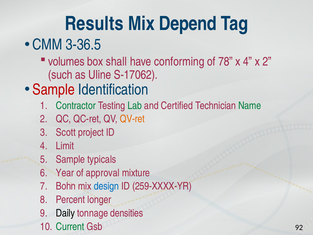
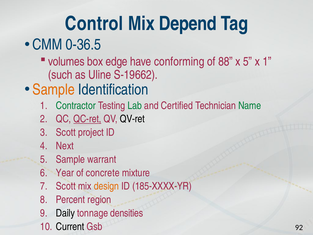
Results: Results -> Control (94, 24)
3-36.5: 3-36.5 -> 0-36.5 (83, 45)
shall: shall -> edge (117, 62)
78: 78 -> 88 (225, 62)
x 4: 4 -> 5 (248, 62)
x 2: 2 -> 1 (267, 62)
S-17062: S-17062 -> S-19662 (136, 75)
Sample colour: red -> orange (54, 89)
QC-ret underline: none -> present (87, 119)
QV-ret colour: orange -> black (132, 119)
Limit: Limit -> Next (65, 146)
typicals: typicals -> warrant (102, 159)
approval: approval -> concrete (103, 173)
Bohn: Bohn -> Scott (66, 186)
design colour: blue -> orange (106, 186)
259-XXXX-YR: 259-XXXX-YR -> 185-XXXX-YR (162, 186)
longer: longer -> region (99, 200)
Current colour: green -> black (70, 226)
